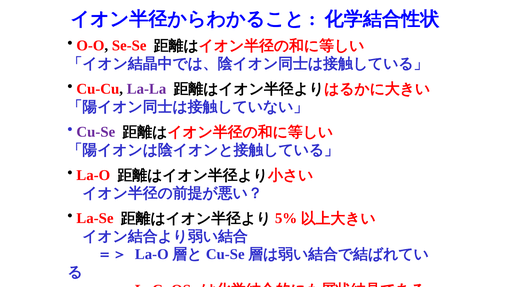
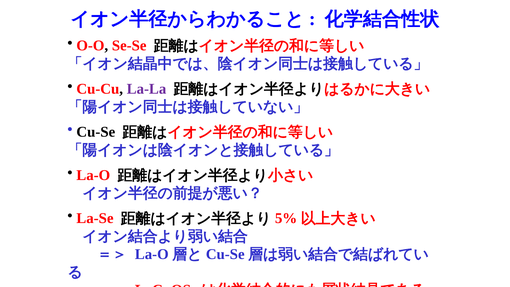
Cu-Se colour: purple -> black (96, 132)
